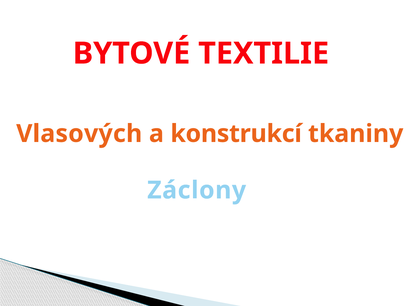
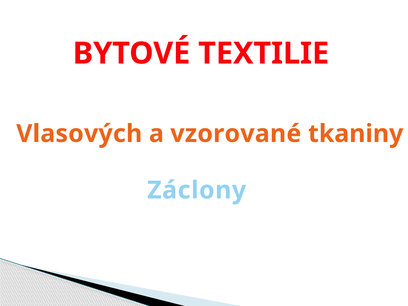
konstrukcí: konstrukcí -> vzorované (236, 134)
